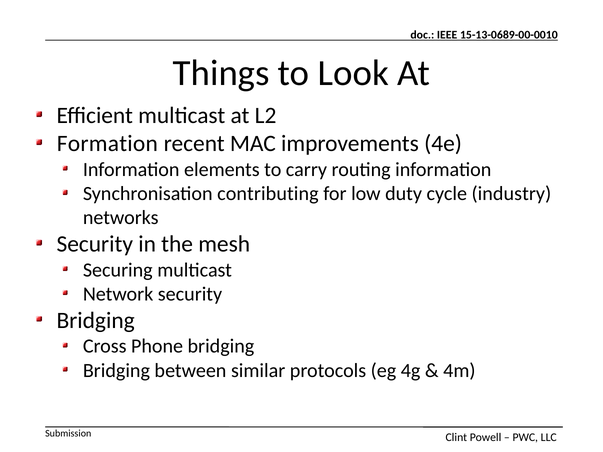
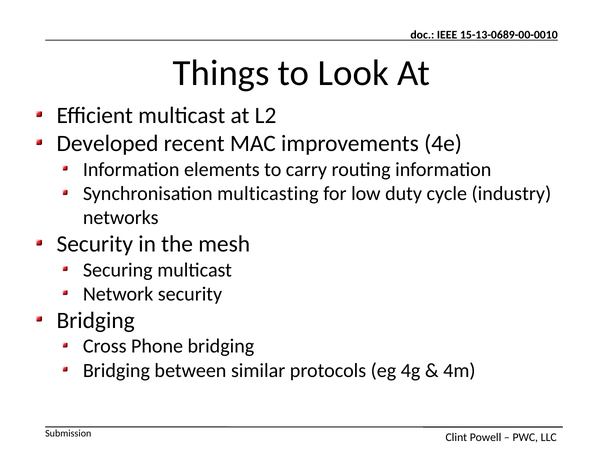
Formation: Formation -> Developed (107, 144)
contributing: contributing -> multicasting (268, 194)
